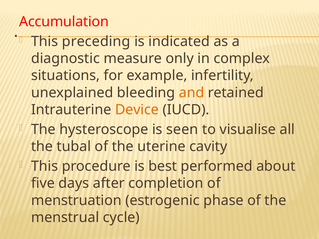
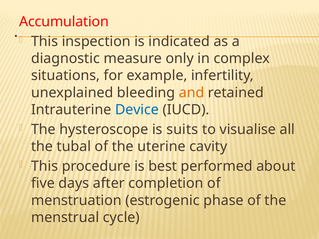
preceding: preceding -> inspection (96, 42)
Device colour: orange -> blue (137, 110)
seen: seen -> suits (182, 130)
